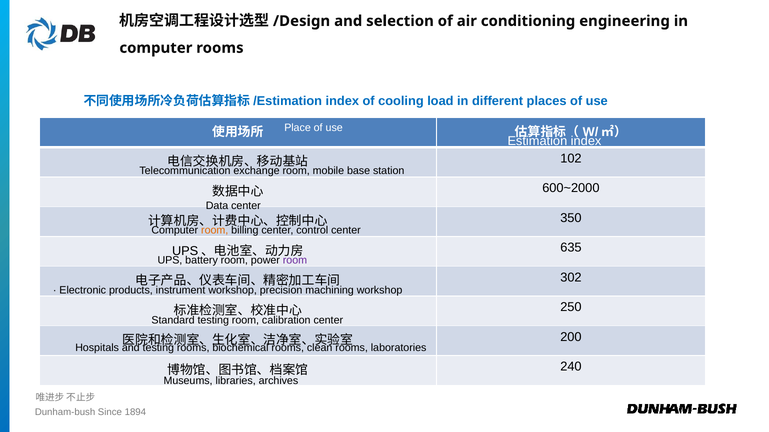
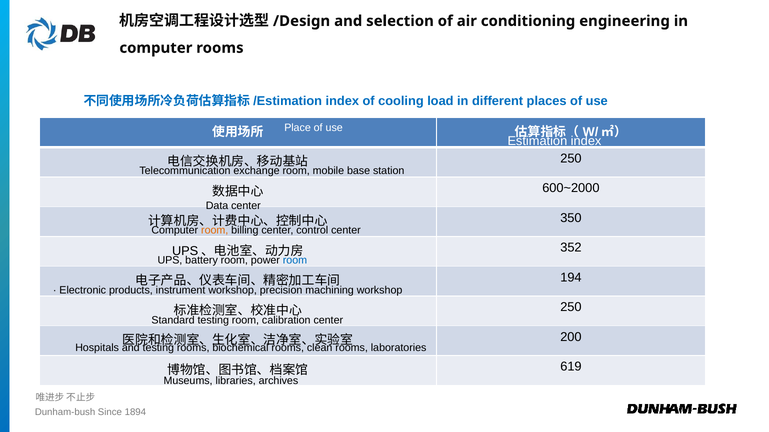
102: 102 -> 250 (571, 159)
635: 635 -> 352 (571, 248)
room colour: purple -> blue (295, 260)
302: 302 -> 194 (571, 278)
240: 240 -> 619 (571, 367)
